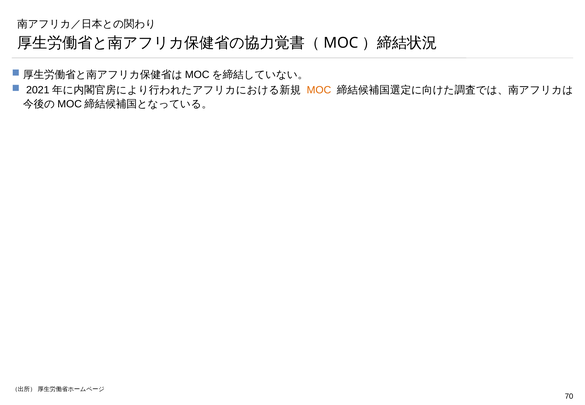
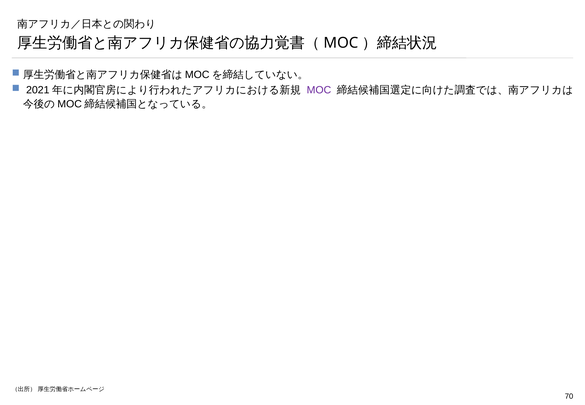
MOC colour: orange -> purple (319, 90)
